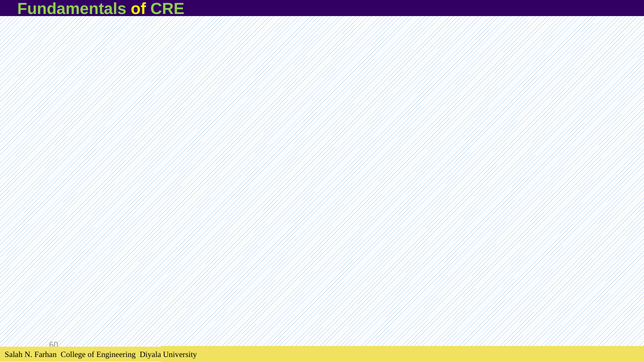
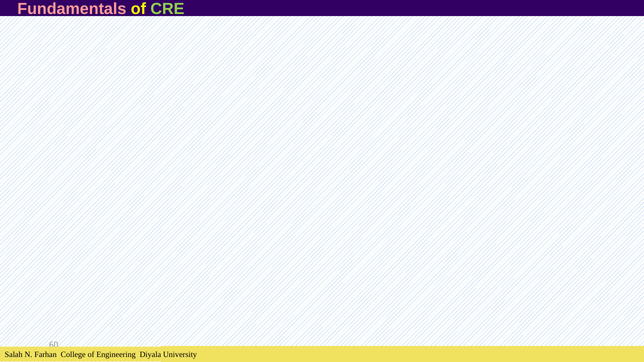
Fundamentals colour: light green -> pink (72, 9)
